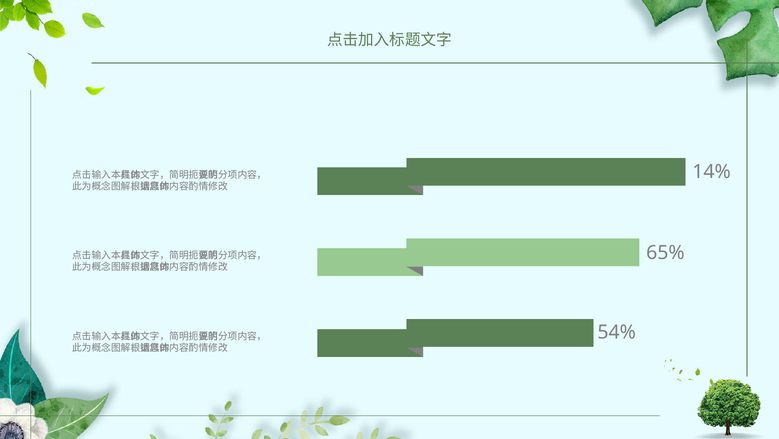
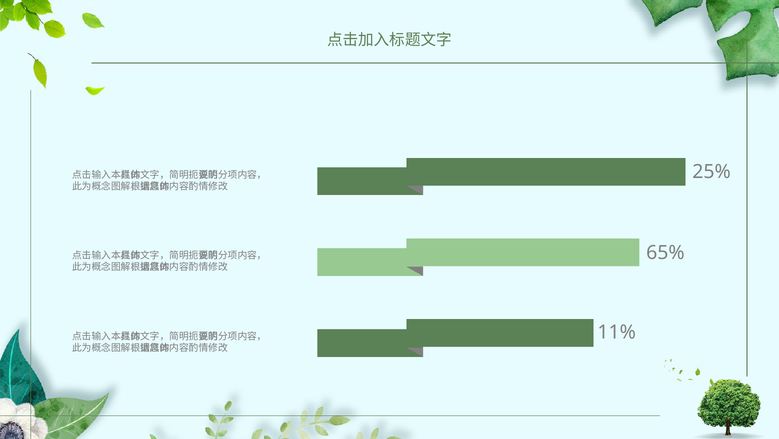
14%: 14% -> 25% (712, 172)
54%: 54% -> 11% (617, 332)
